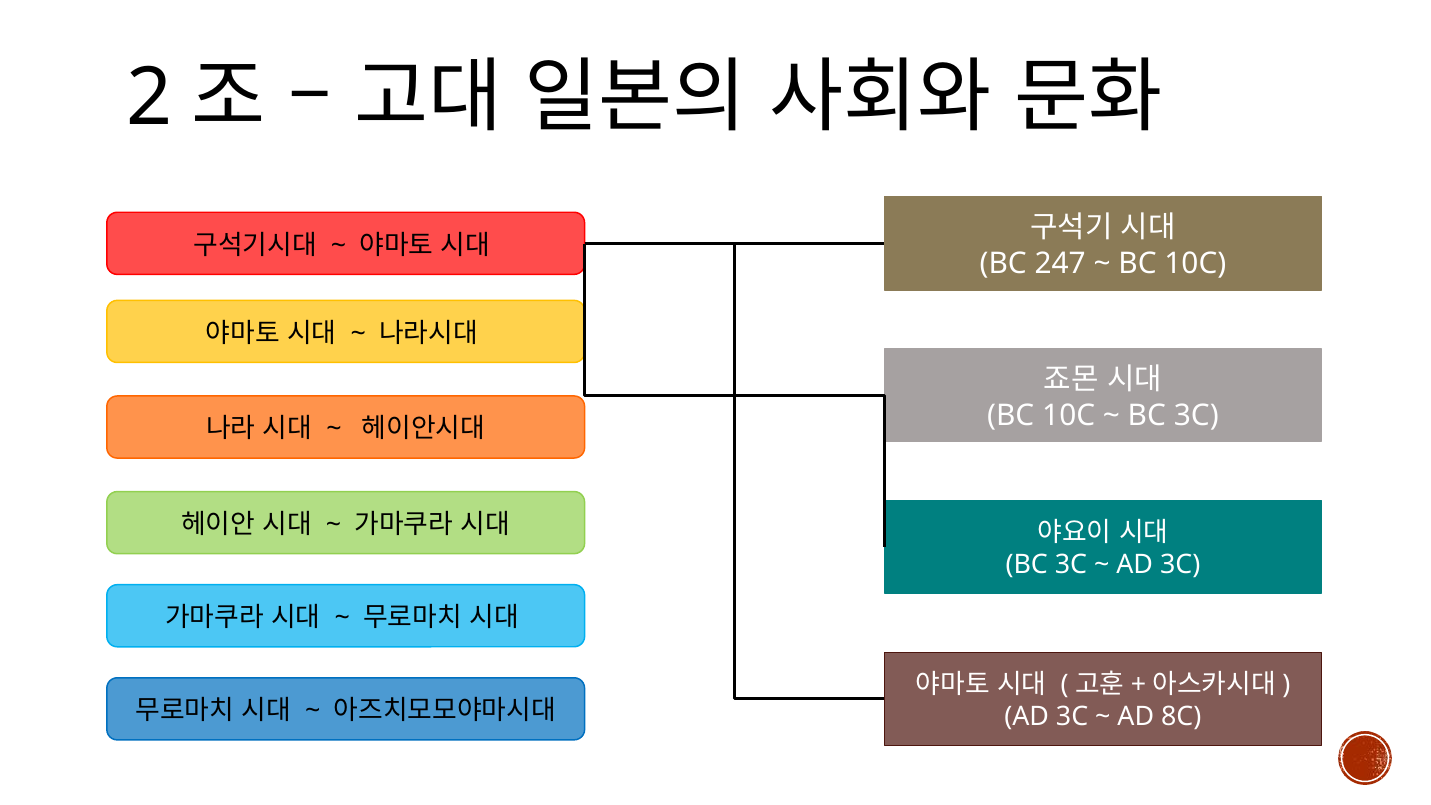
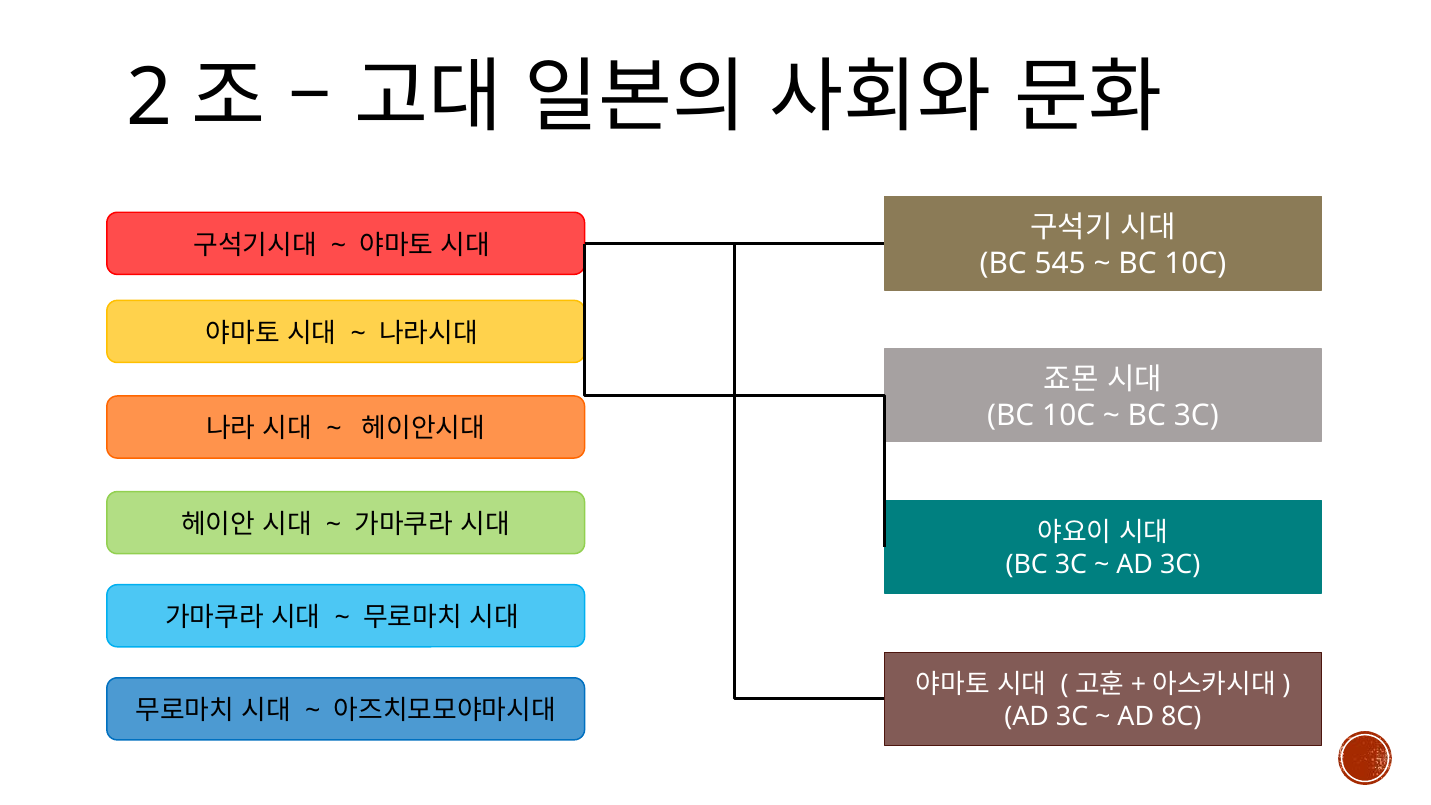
247: 247 -> 545 (1060, 263)
